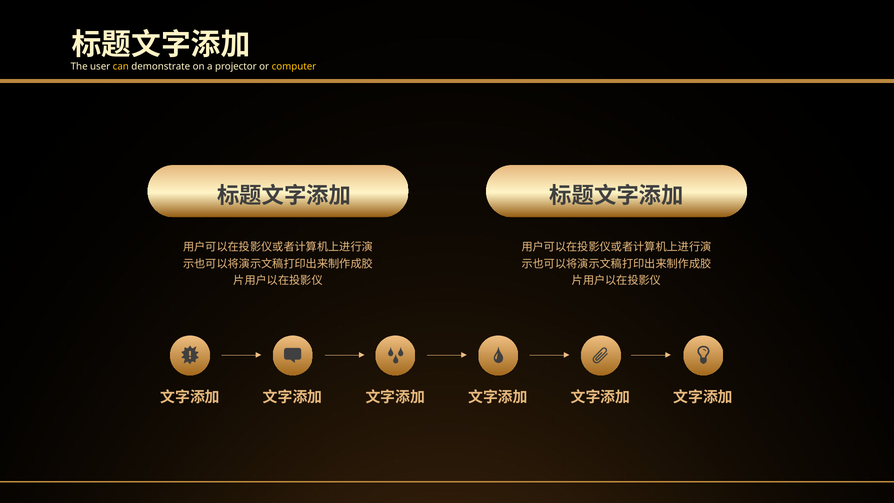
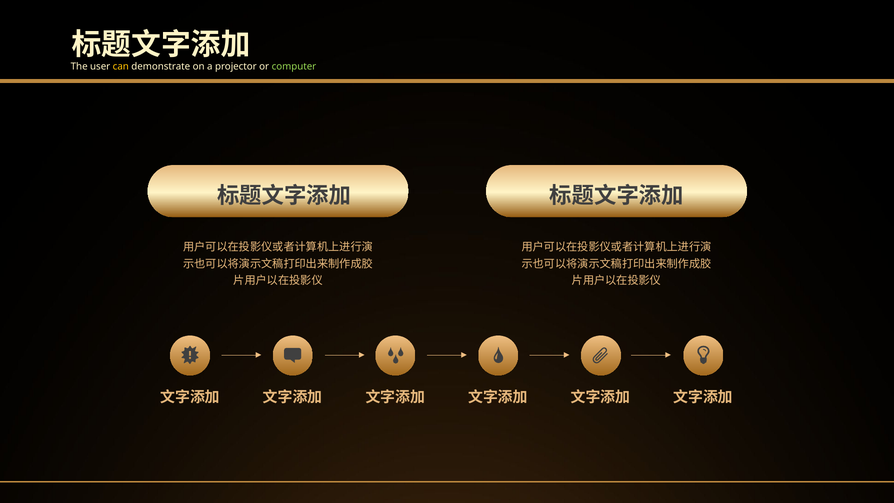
computer colour: yellow -> light green (294, 66)
